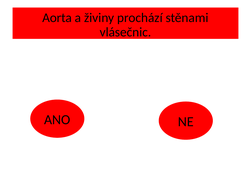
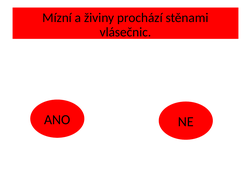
Aorta: Aorta -> Mízní (57, 18)
